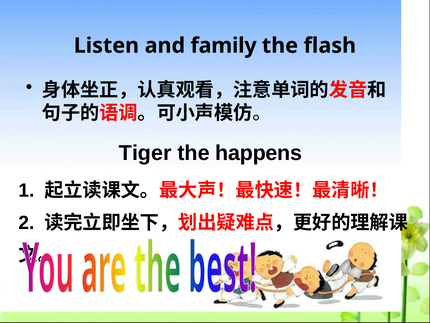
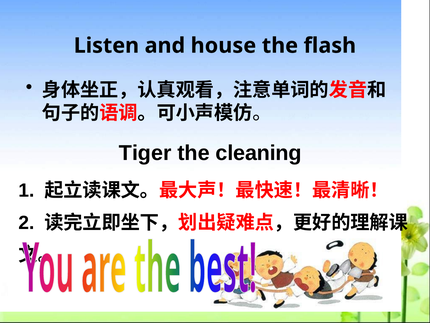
family: family -> house (223, 46)
happens: happens -> cleaning (259, 153)
